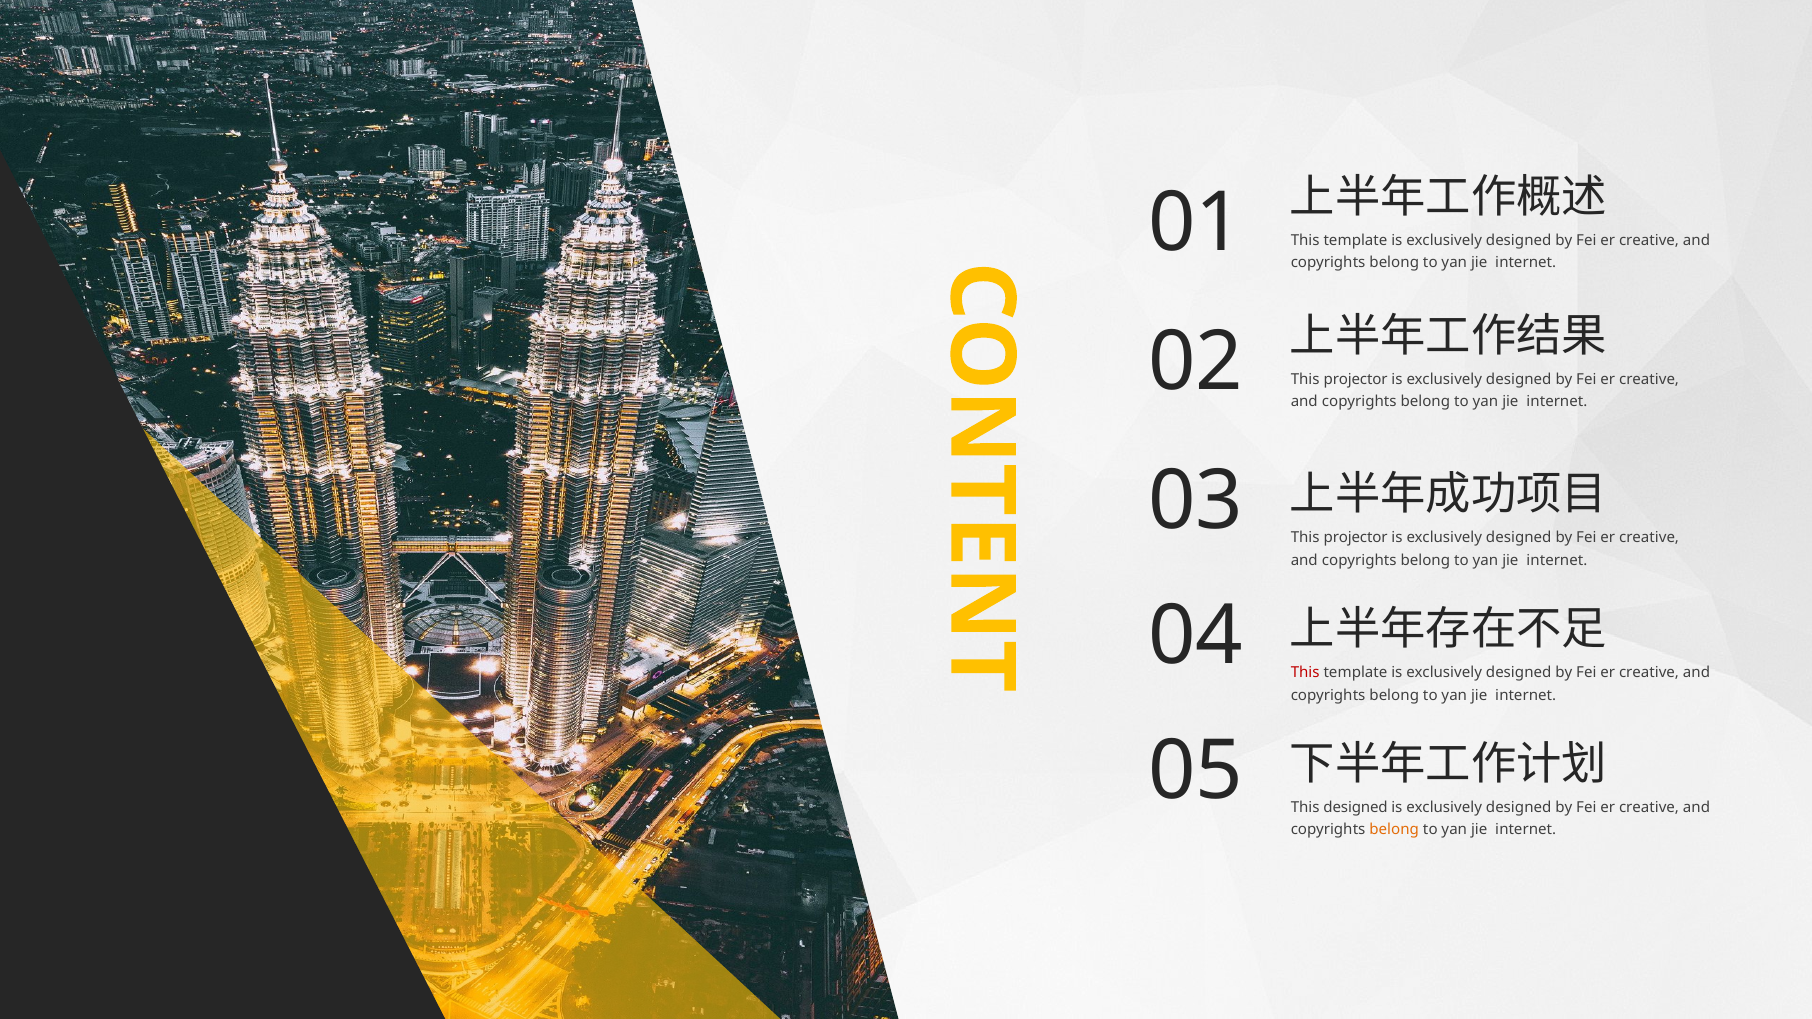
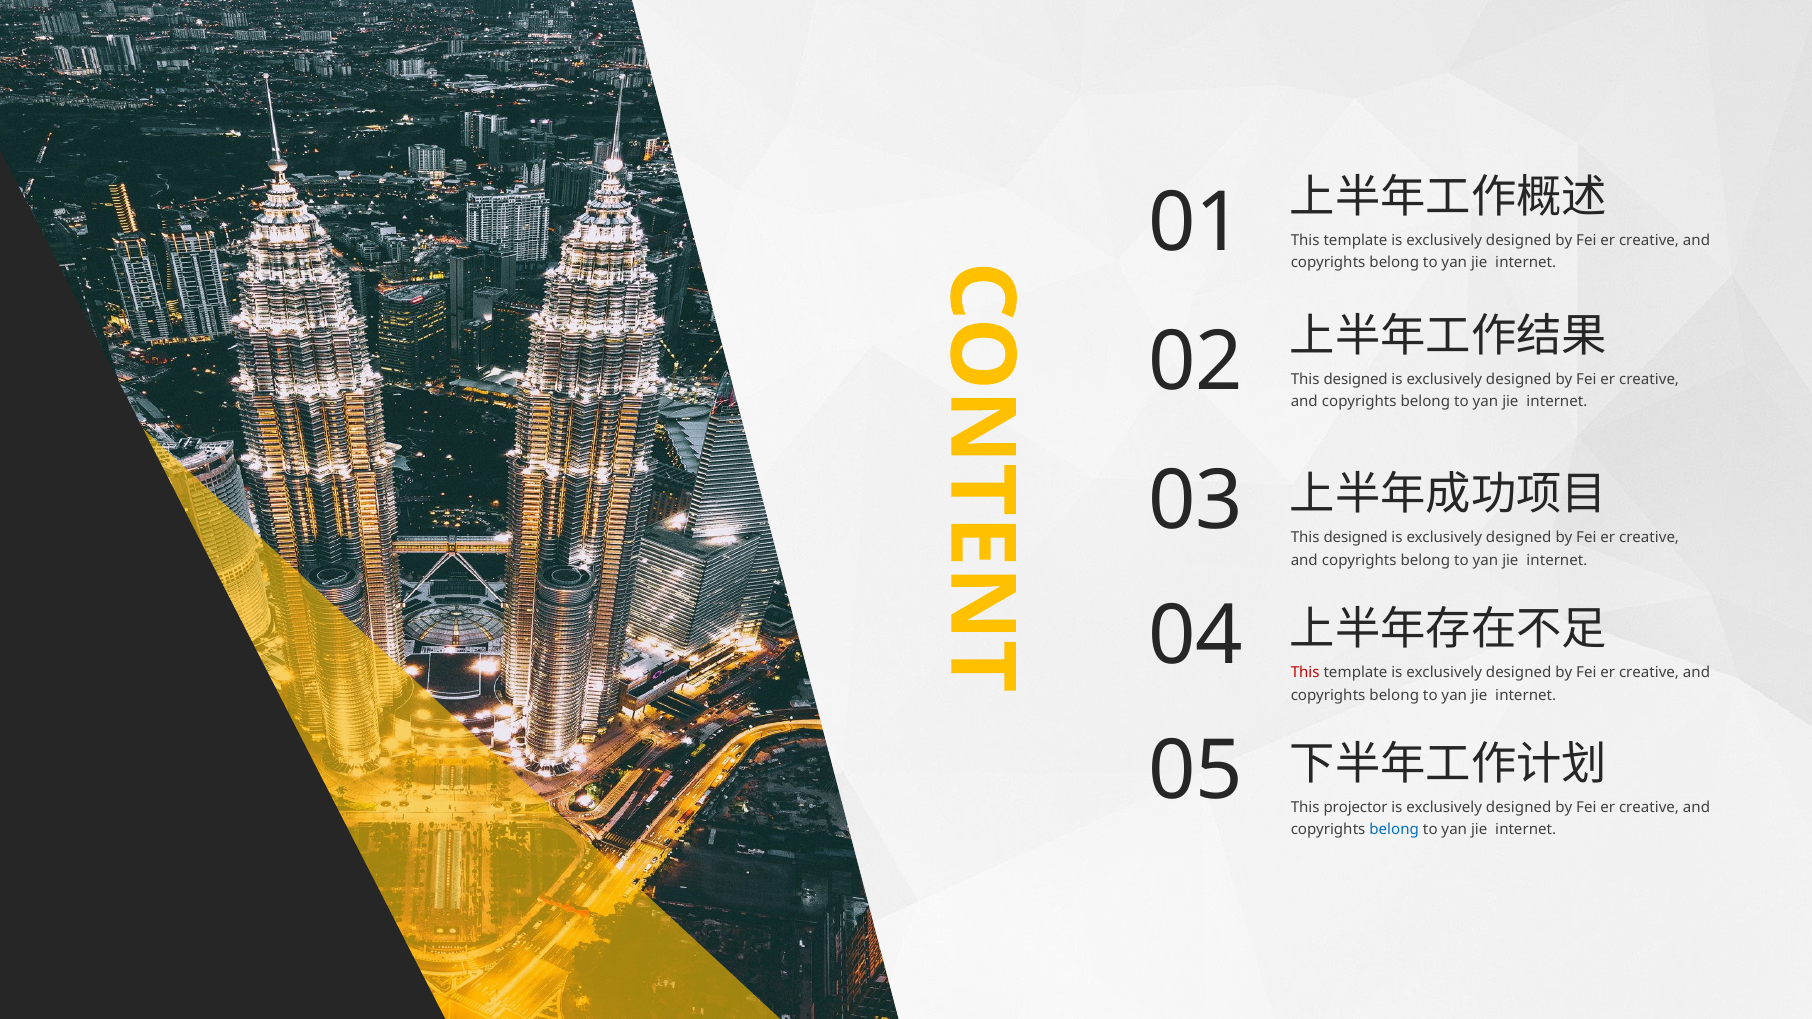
projector: projector -> designed (1356, 379)
projector: projector -> designed (1356, 538)
This designed: designed -> projector (1356, 808)
belong colour: orange -> blue (1394, 830)
